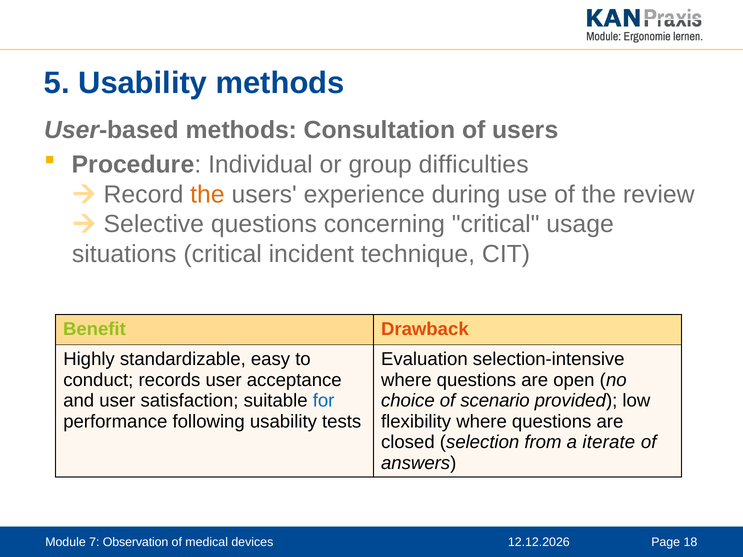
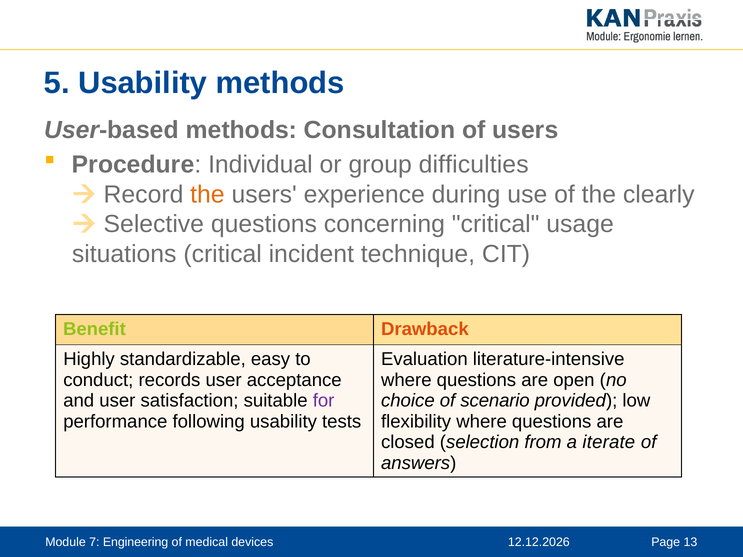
review: review -> clearly (659, 195)
selection-intensive: selection-intensive -> literature-intensive (549, 359)
for colour: blue -> purple (324, 401)
Observation: Observation -> Engineering (136, 542)
18: 18 -> 13 (690, 542)
